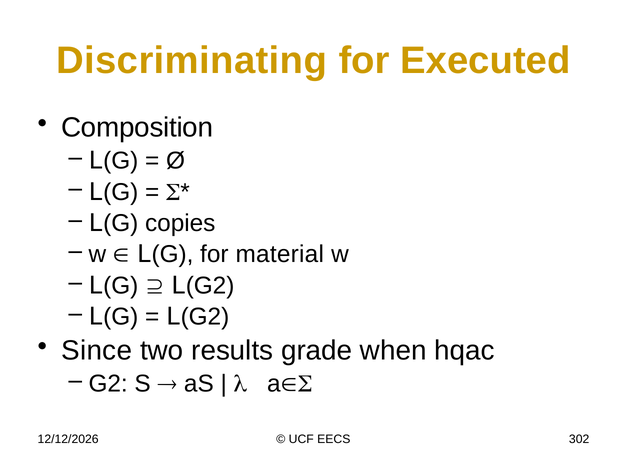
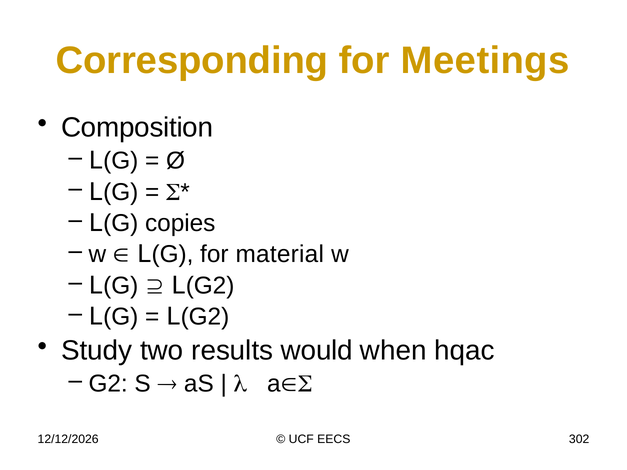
Discriminating: Discriminating -> Corresponding (192, 61)
Executed: Executed -> Meetings (485, 61)
Since: Since -> Study (97, 351)
grade: grade -> would (317, 351)
